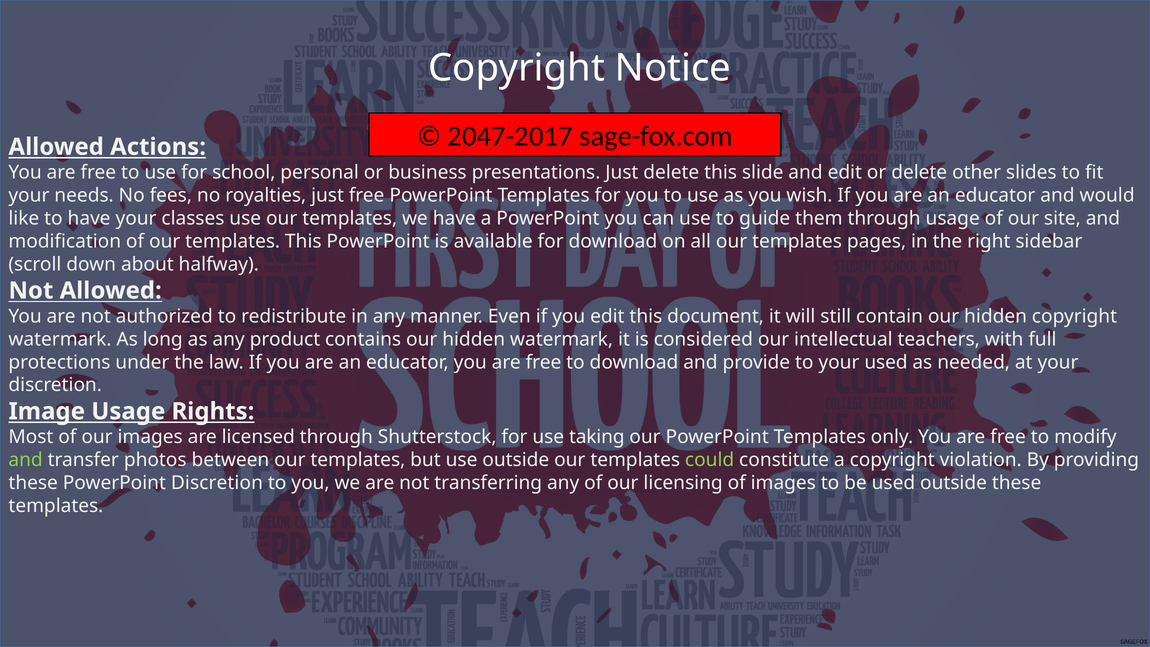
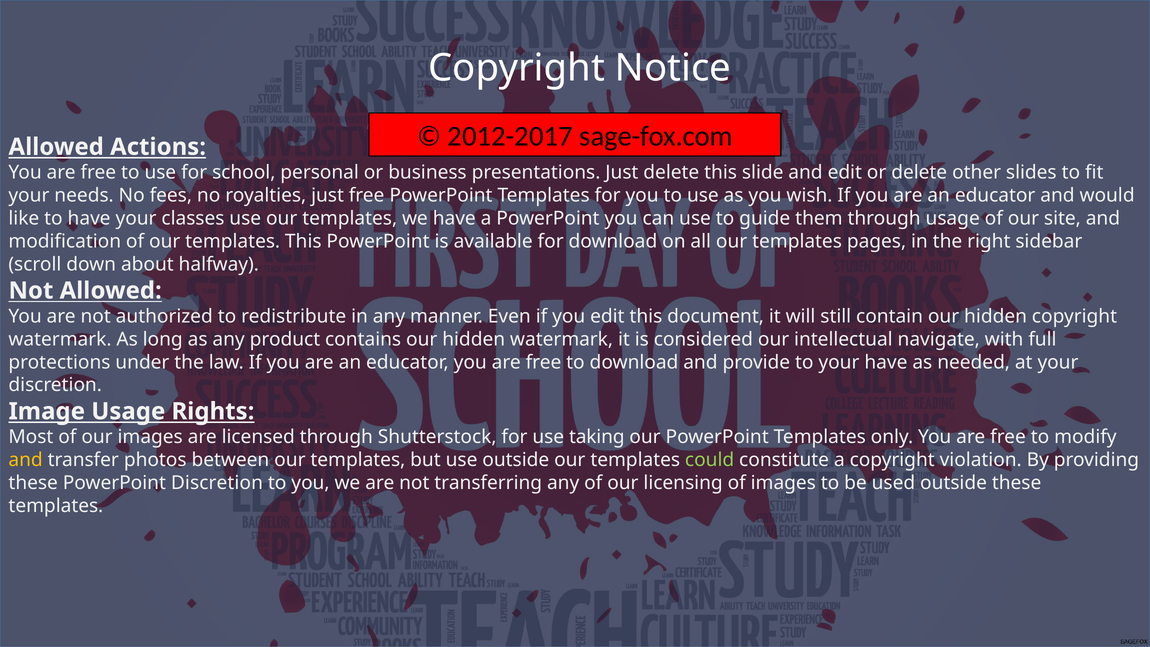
2047-2017: 2047-2017 -> 2012-2017 (510, 136)
teachers: teachers -> navigate (939, 339)
your used: used -> have (886, 362)
and colour: light green -> yellow (26, 460)
